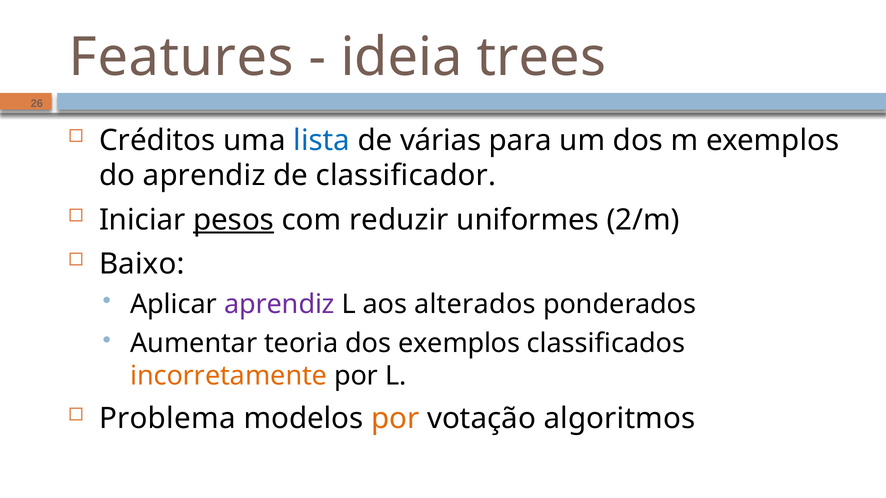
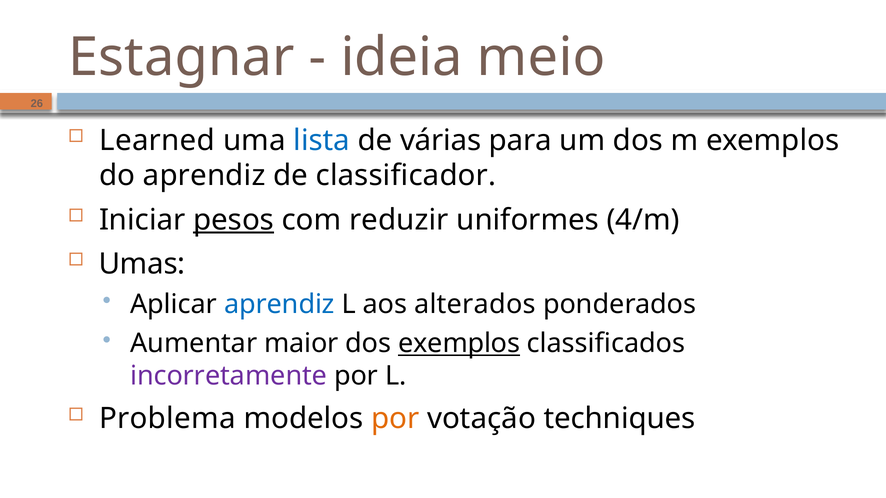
Features: Features -> Estagnar (181, 57)
trees: trees -> meio (541, 57)
Créditos: Créditos -> Learned (157, 140)
2/m: 2/m -> 4/m (643, 220)
Baixo: Baixo -> Umas (142, 264)
aprendiz colour: purple -> blue (279, 305)
teoria: teoria -> maior (301, 344)
exemplos underline: none -> present (459, 344)
incorretamente colour: orange -> purple (229, 376)
algoritmos: algoritmos -> techniques (620, 419)
